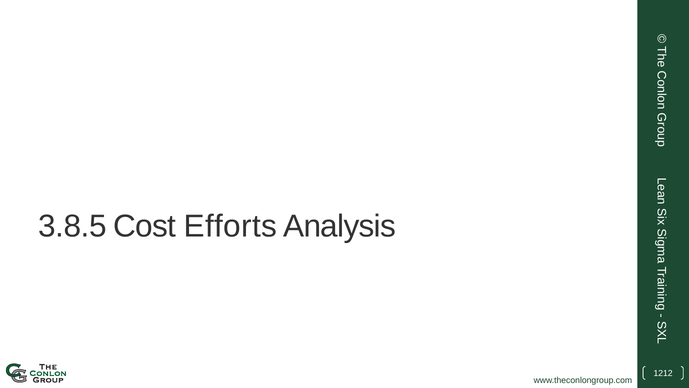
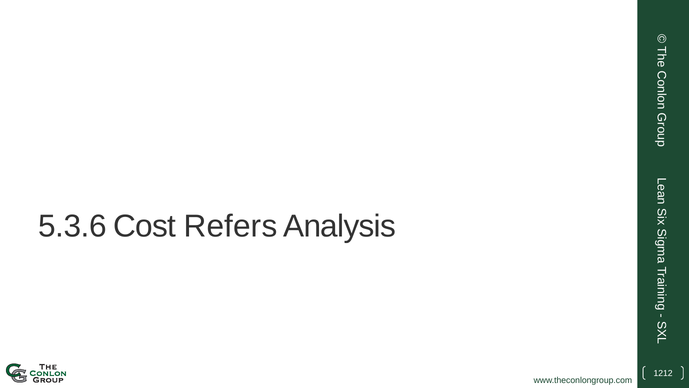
3.8.5: 3.8.5 -> 5.3.6 (72, 226)
Efforts: Efforts -> Refers (230, 226)
